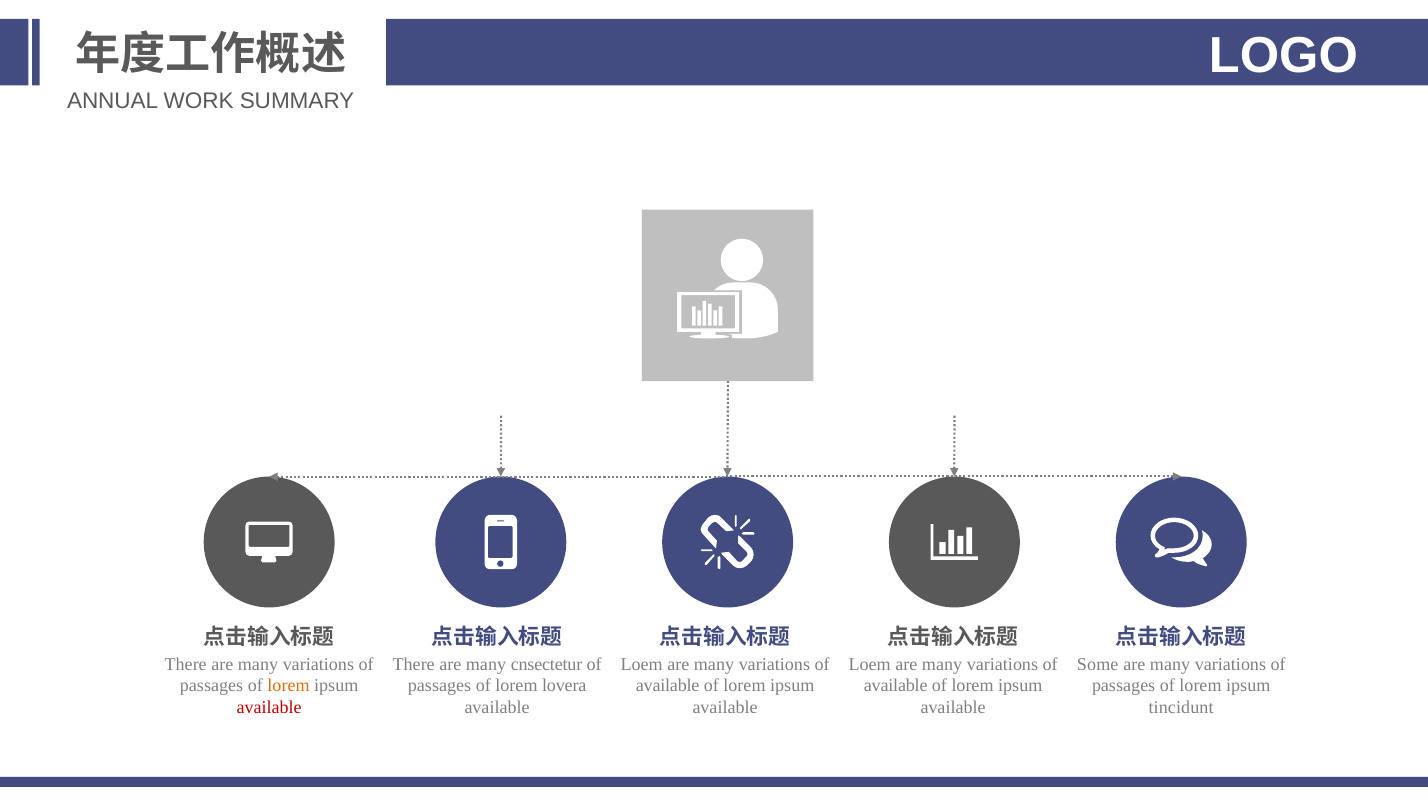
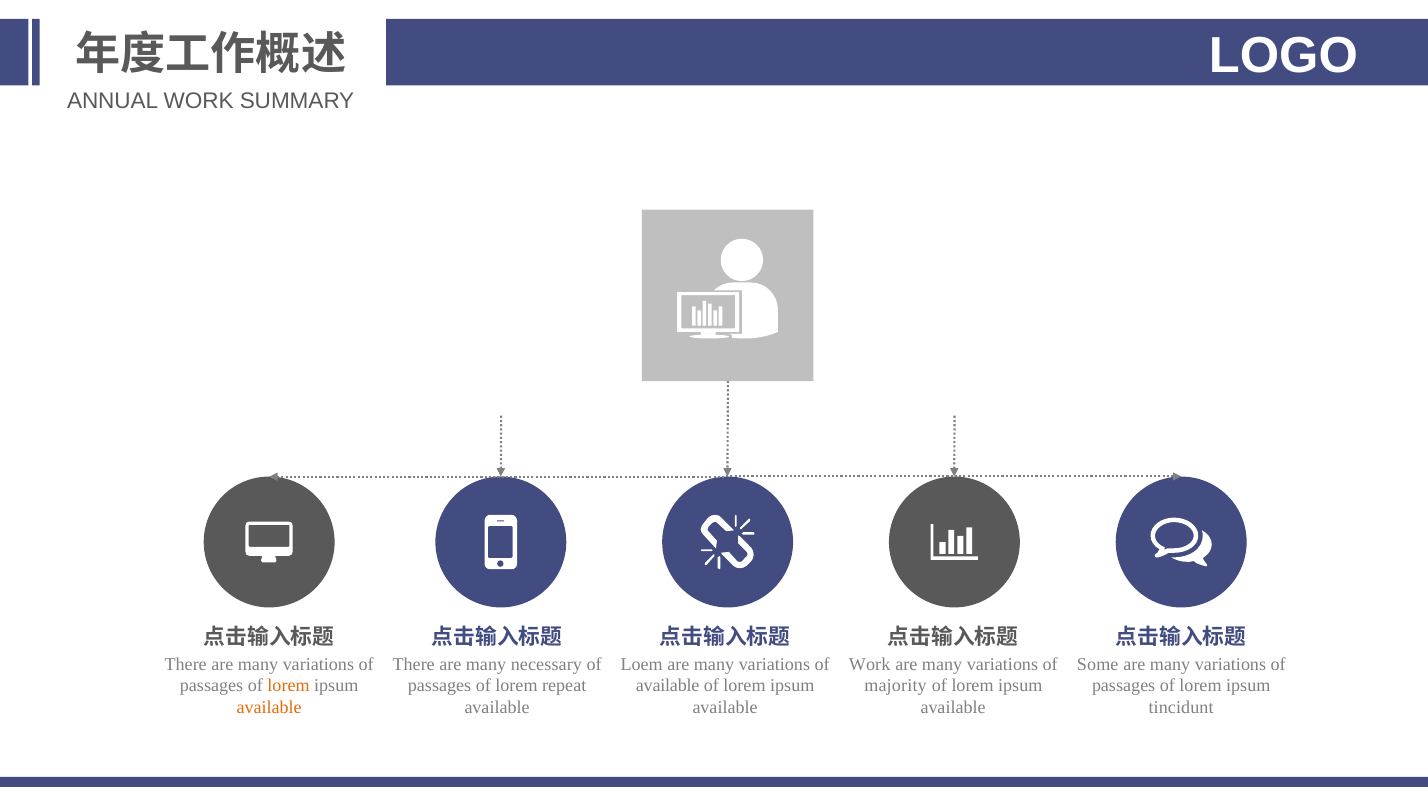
cnsectetur: cnsectetur -> necessary (546, 664)
Loem: Loem -> Work (870, 664)
lovera: lovera -> repeat (564, 686)
available: available -> majority (896, 686)
available colour: red -> orange (269, 708)
